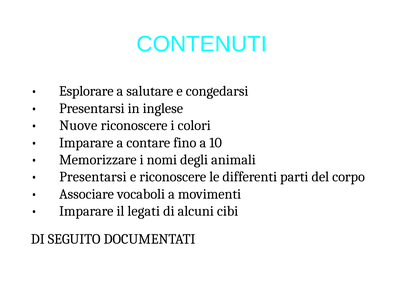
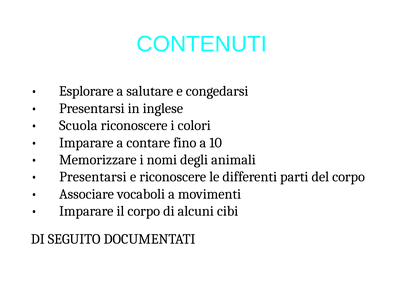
Nuove: Nuove -> Scuola (78, 126)
il legati: legati -> corpo (144, 211)
